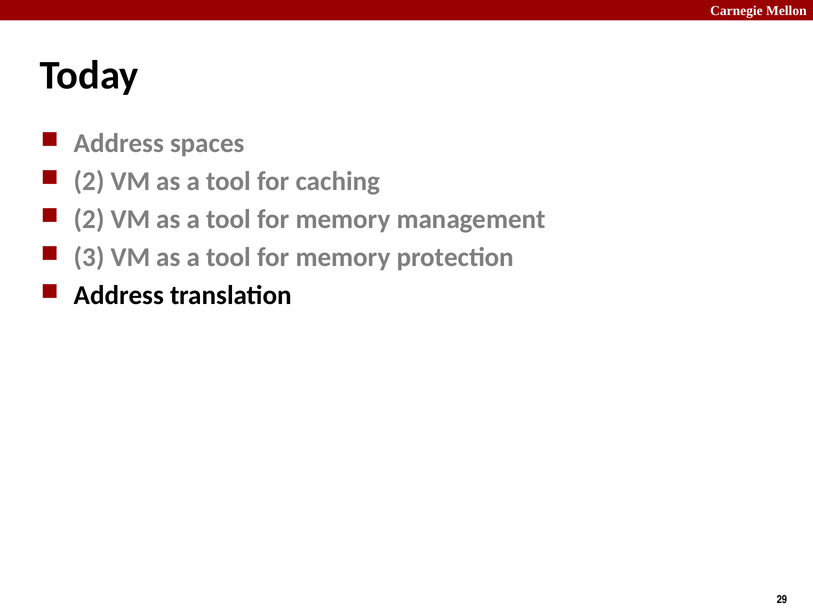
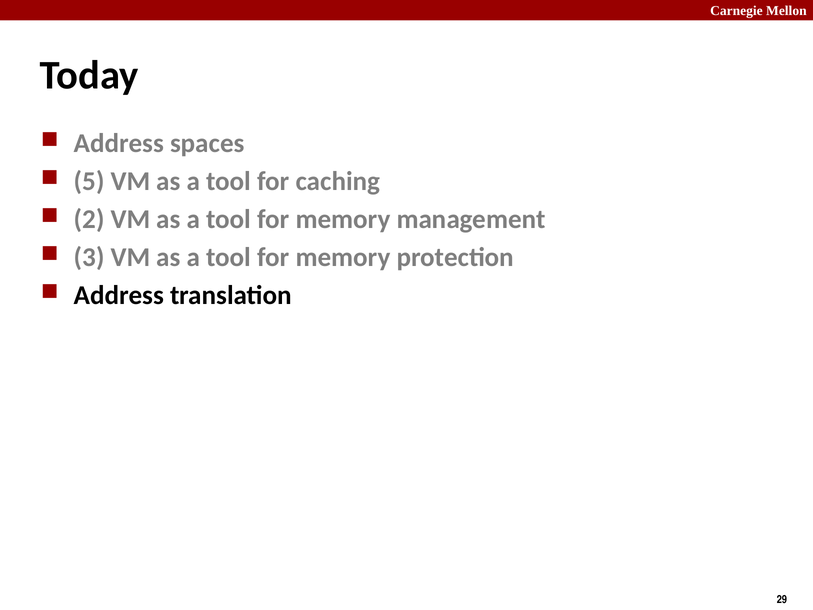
2: 2 -> 5 (89, 181)
